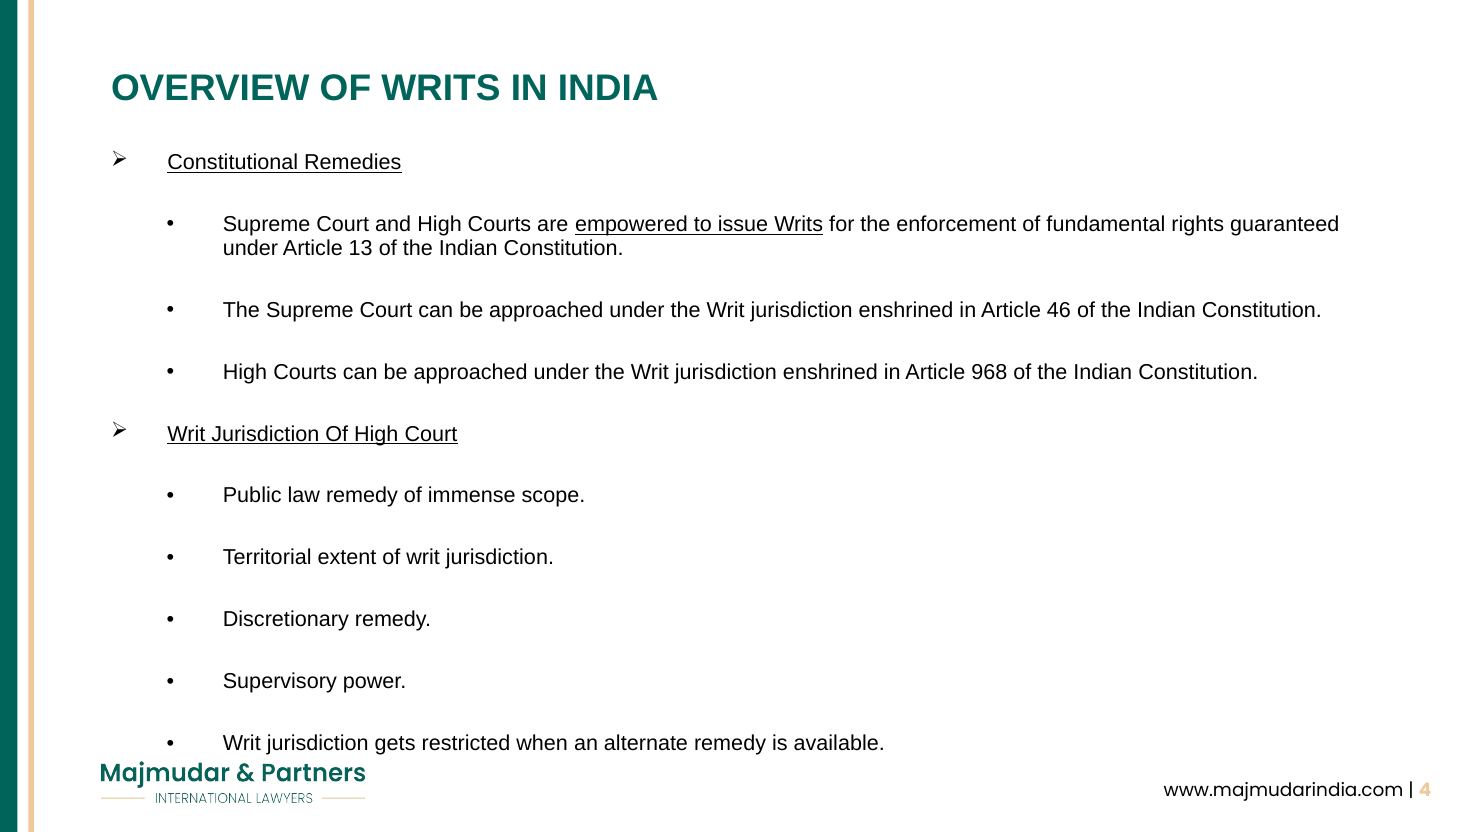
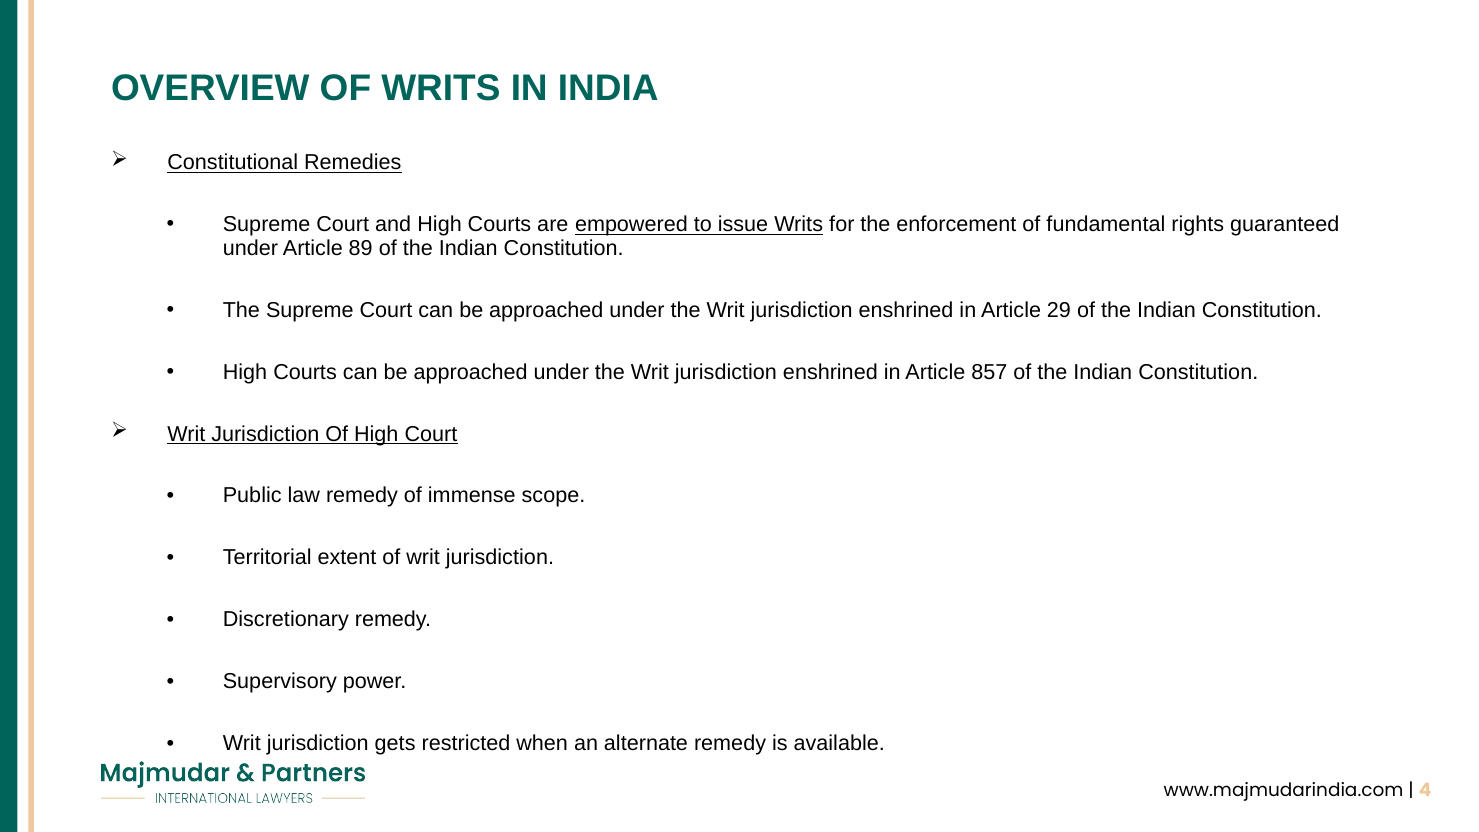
13: 13 -> 89 (361, 248)
46: 46 -> 29 (1059, 310)
968: 968 -> 857 (989, 372)
